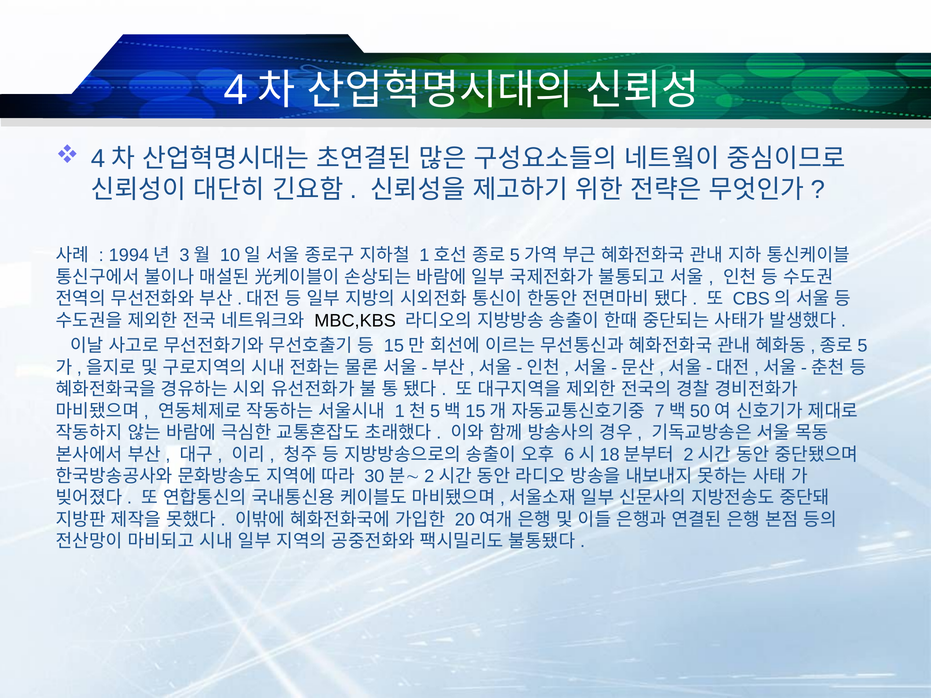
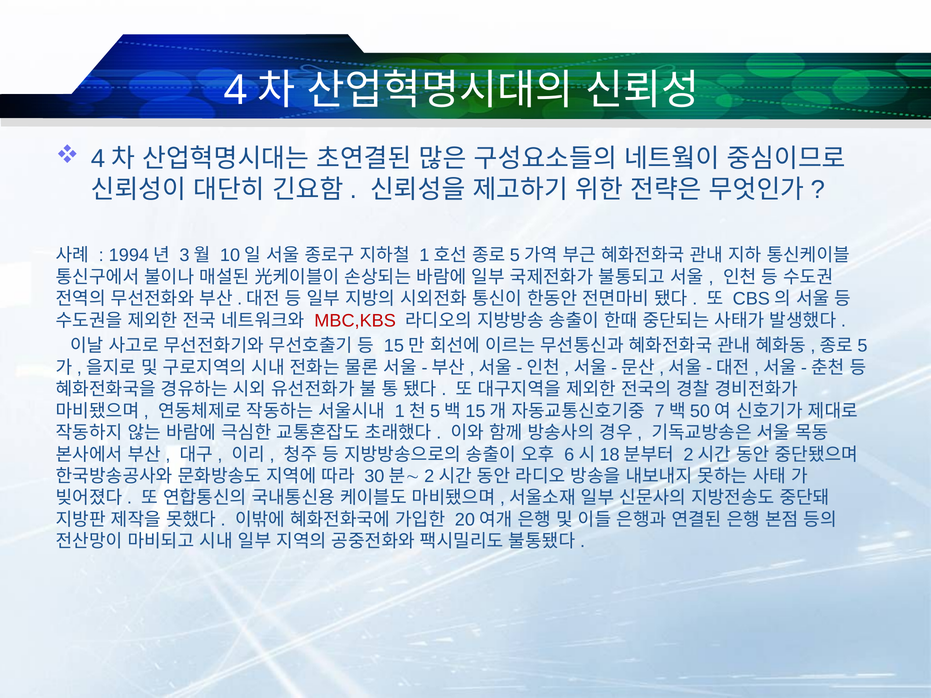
MBC,KBS colour: black -> red (355, 321)
